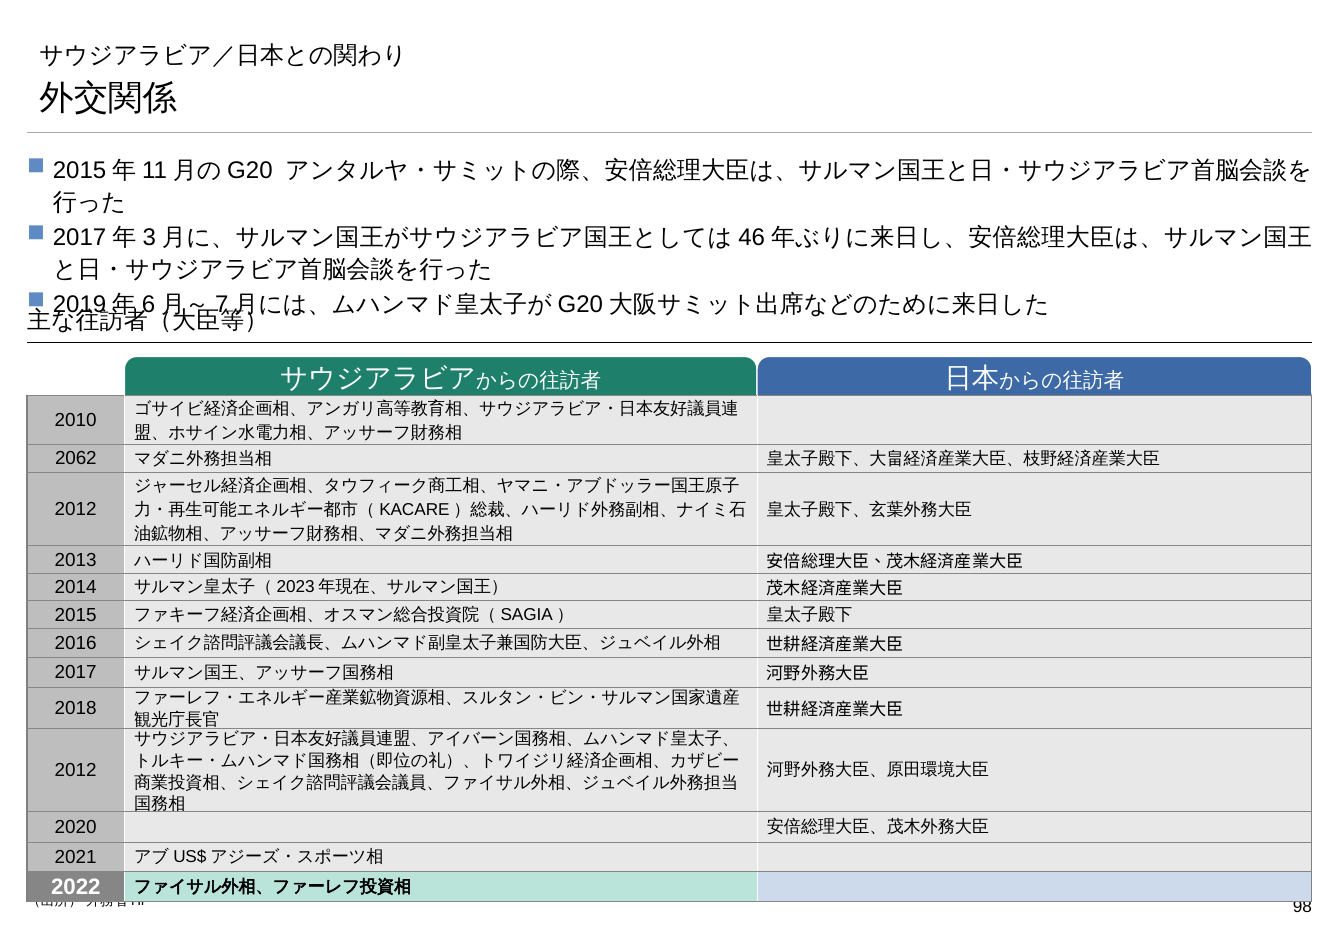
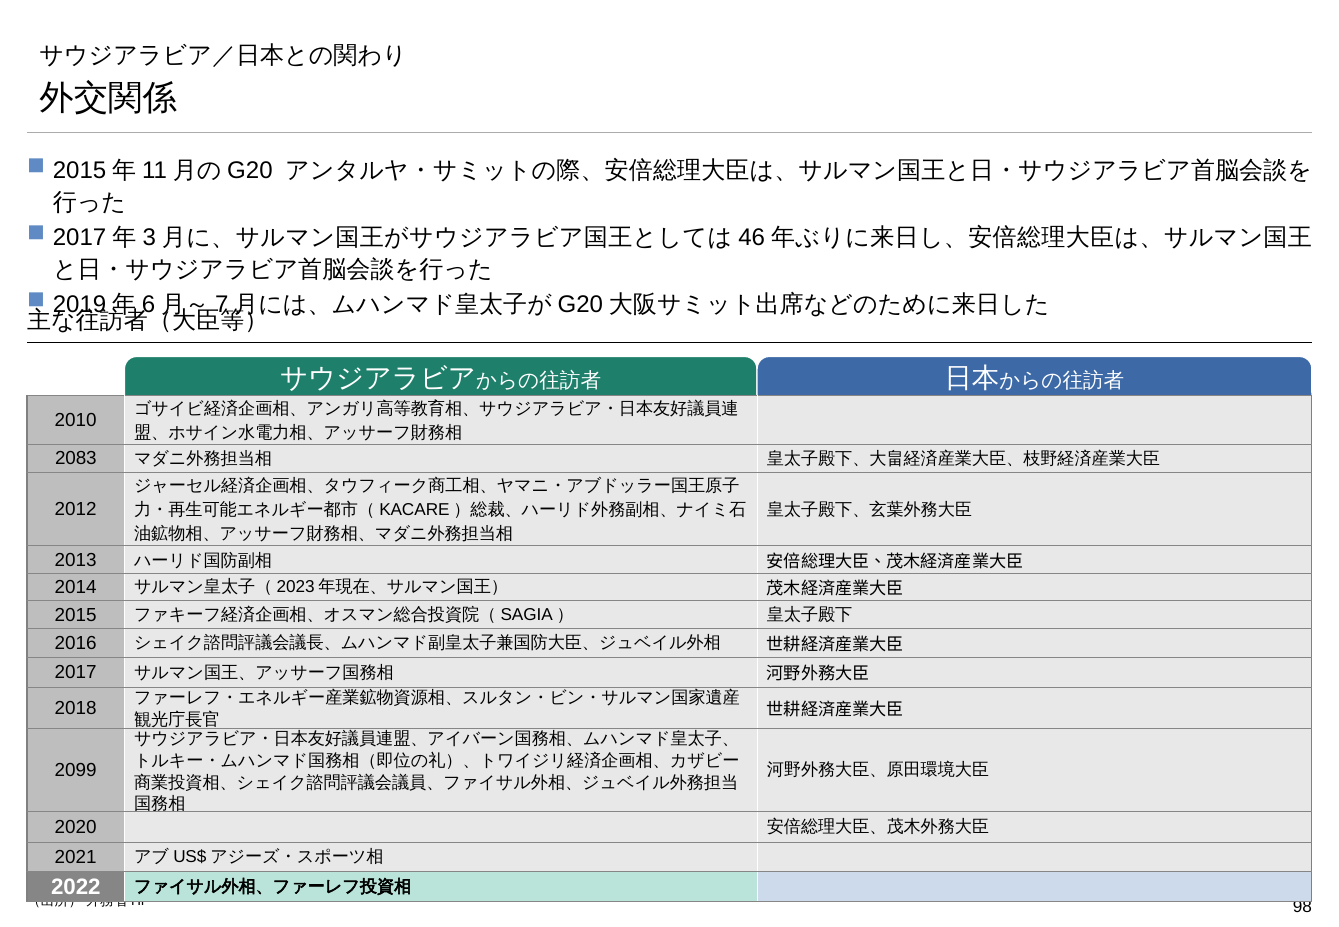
2062: 2062 -> 2083 (76, 459)
2012: 2012 -> 2099 (76, 770)
